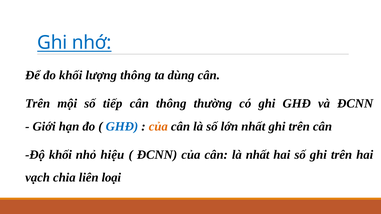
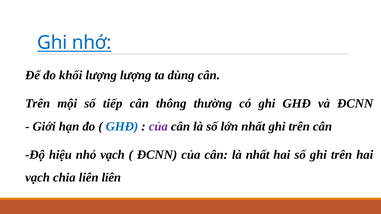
lượng thông: thông -> lượng (136, 75)
của colour: orange -> purple (158, 127)
Độ khối: khối -> hiệu (60, 155)
nhỏ hiệu: hiệu -> vạch (113, 155)
liên loại: loại -> liên (111, 178)
